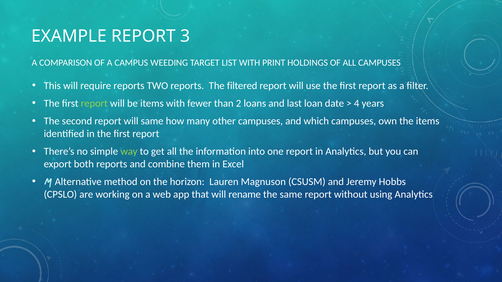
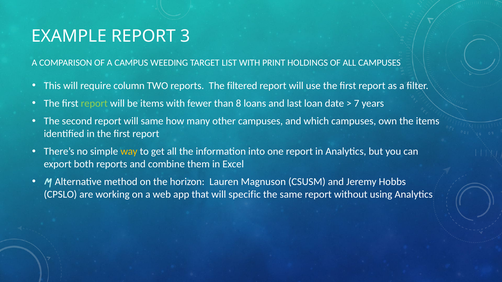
require reports: reports -> column (129, 86)
2: 2 -> 8 (239, 104)
4: 4 -> 7 (357, 104)
way colour: light green -> yellow (129, 152)
rename: rename -> specific (245, 195)
